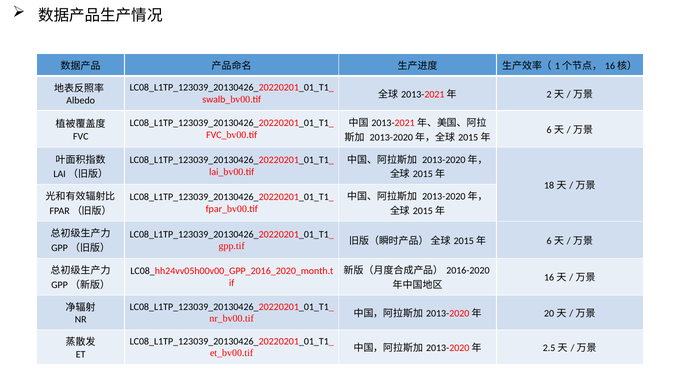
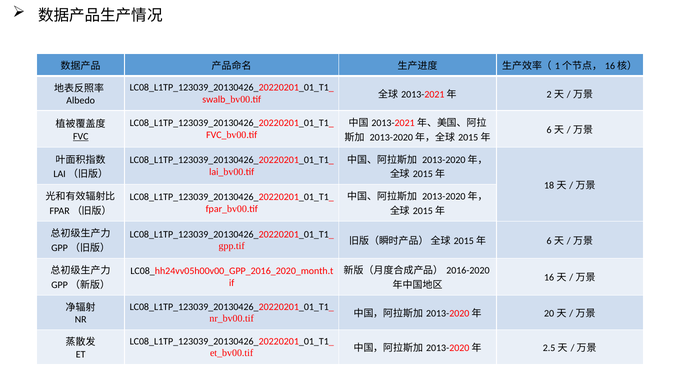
FVC underline: none -> present (81, 137)
